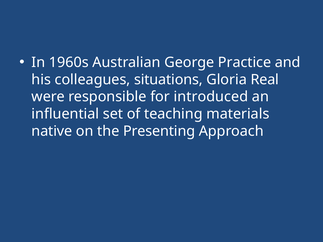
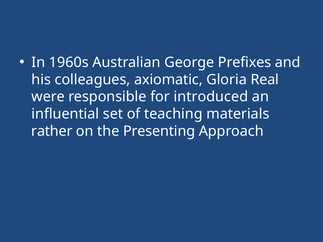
Practice: Practice -> Prefixes (245, 62)
situations: situations -> axiomatic (168, 80)
native: native -> rather (52, 131)
